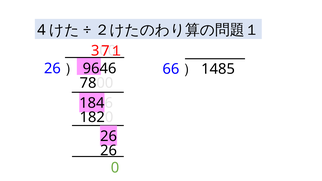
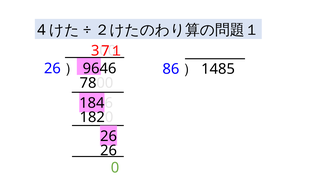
66: 66 -> 86 (171, 69)
